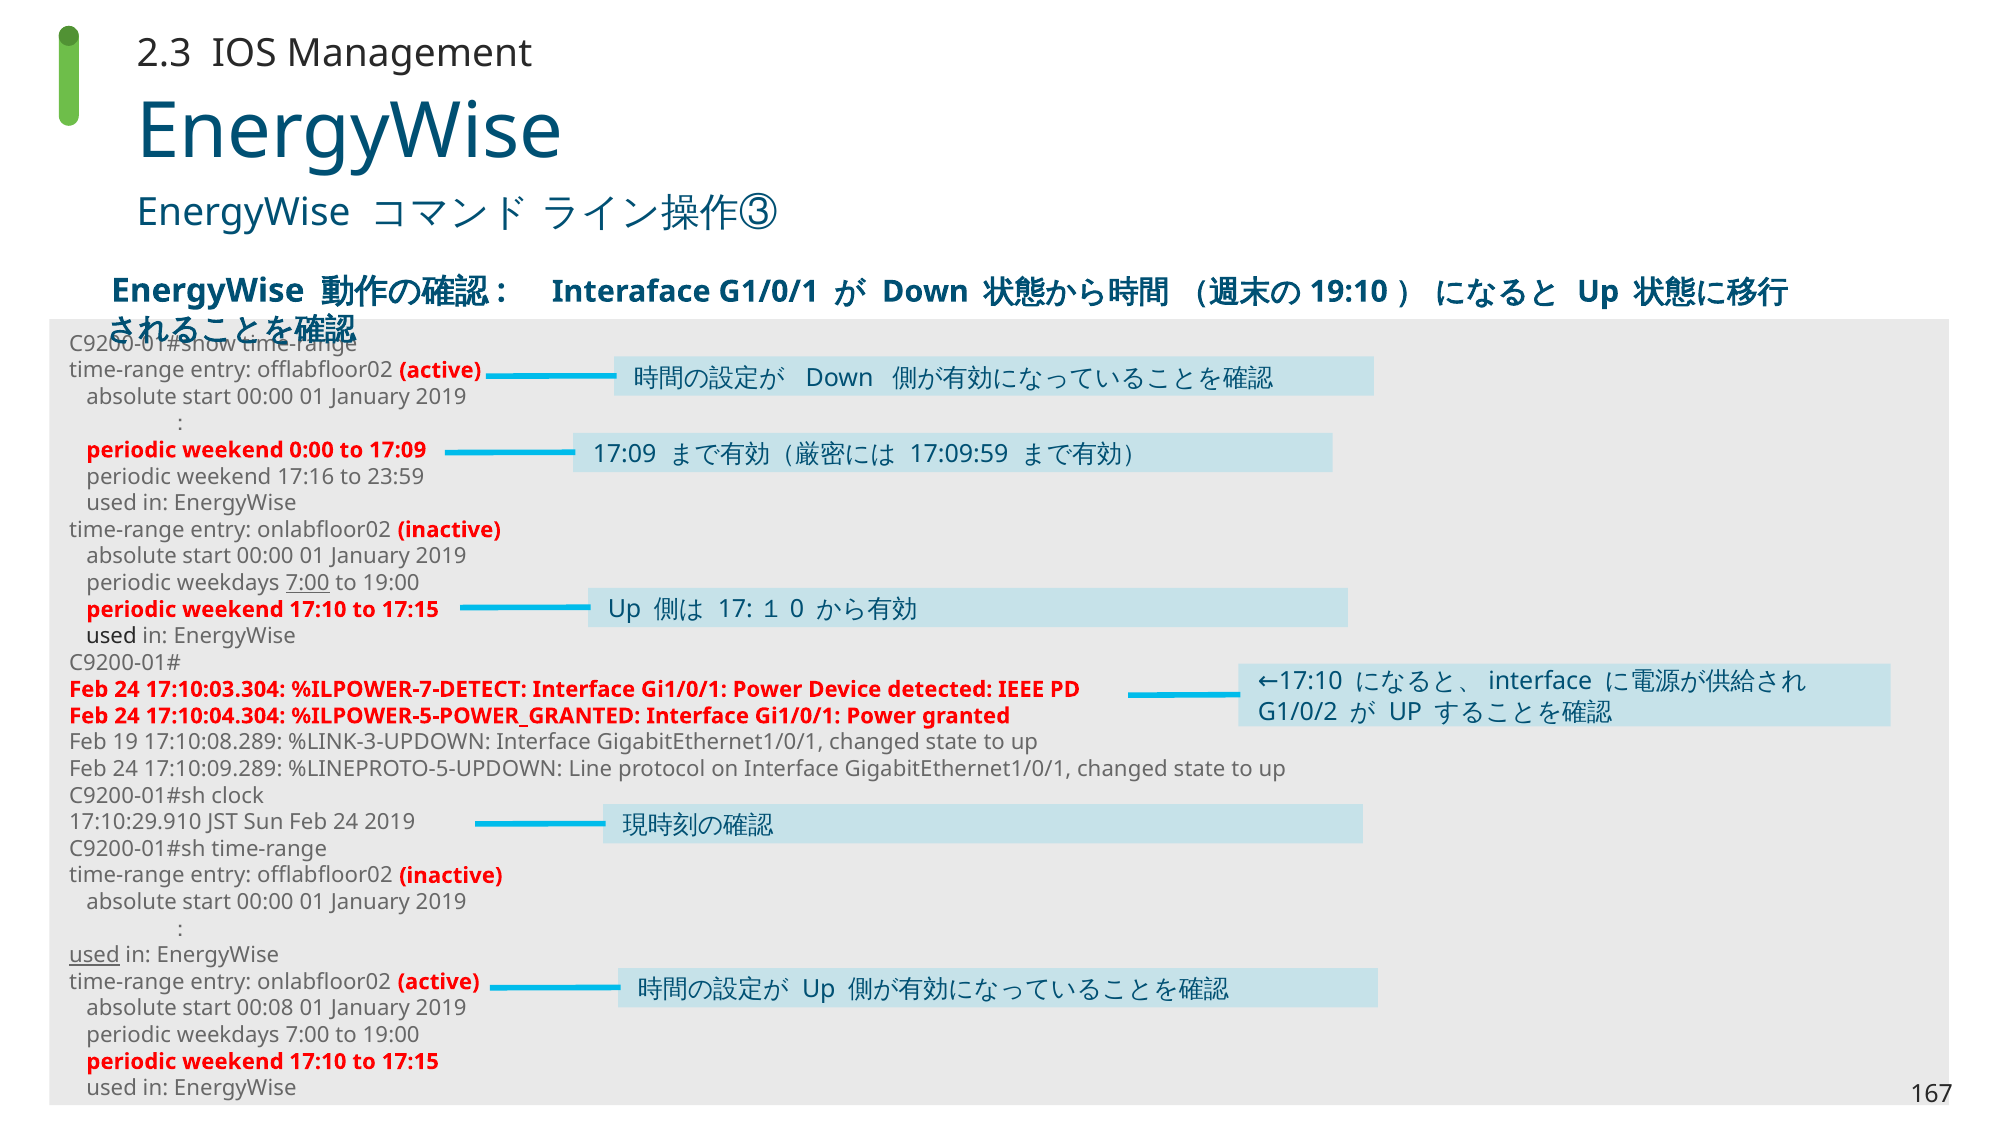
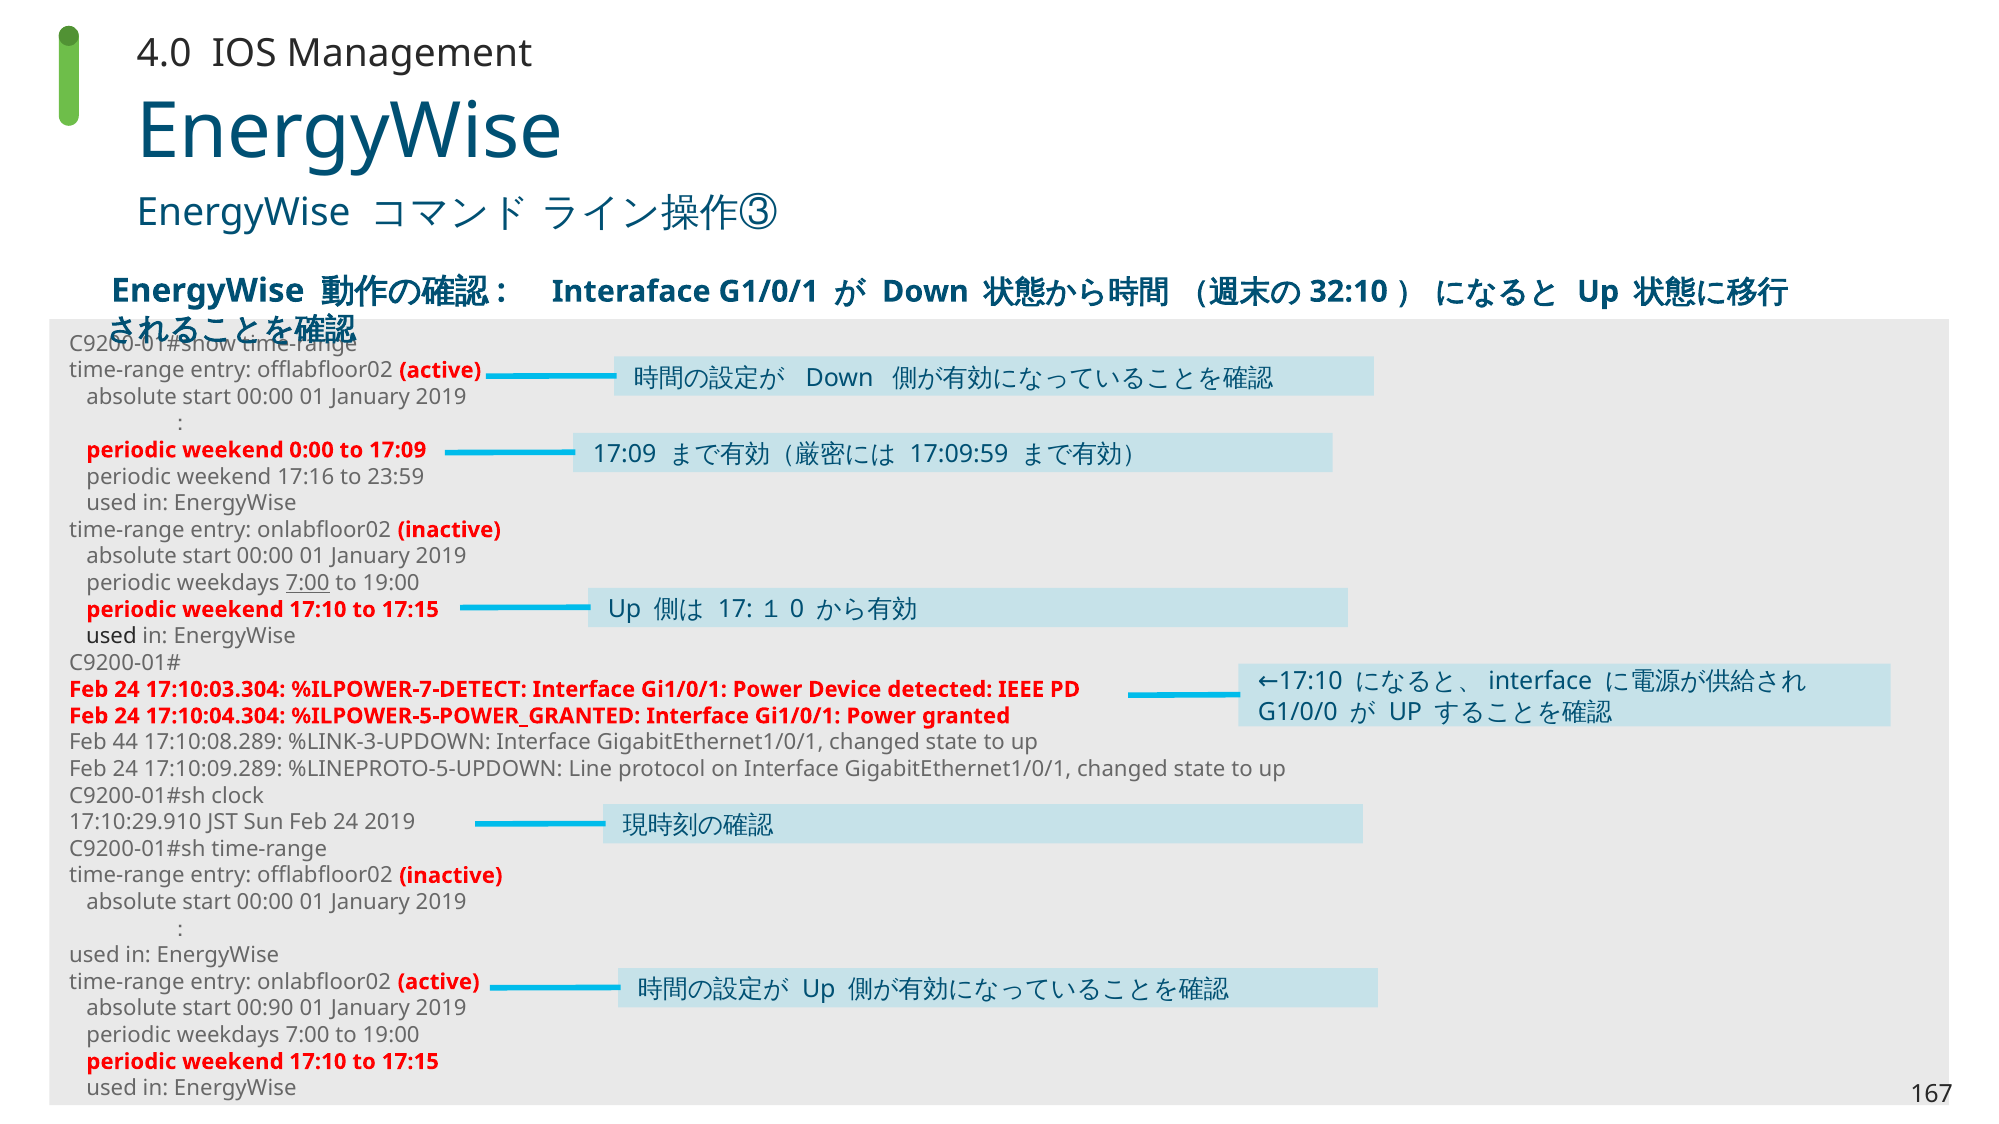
2.3: 2.3 -> 4.0 (164, 54)
19:10: 19:10 -> 32:10 (1349, 292)
G1/0/2: G1/0/2 -> G1/0/0 (1298, 712)
19: 19 -> 44 (125, 743)
used underline: present -> none (94, 956)
00:08: 00:08 -> 00:90 (265, 1009)
